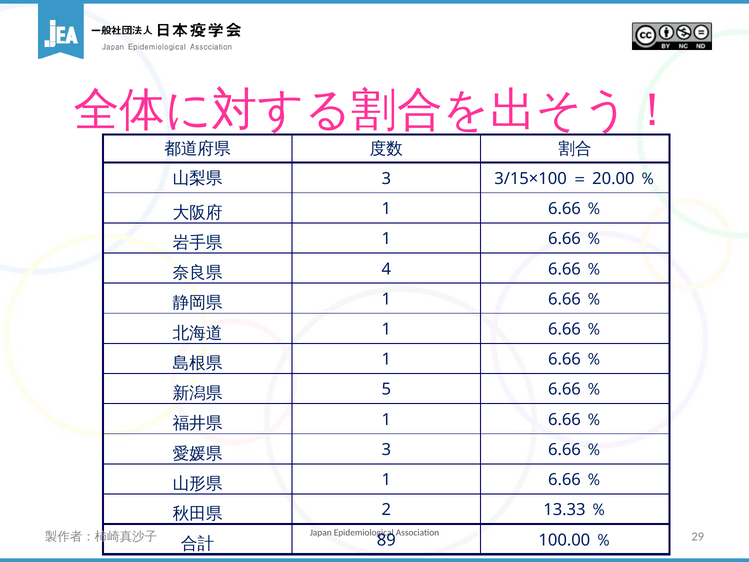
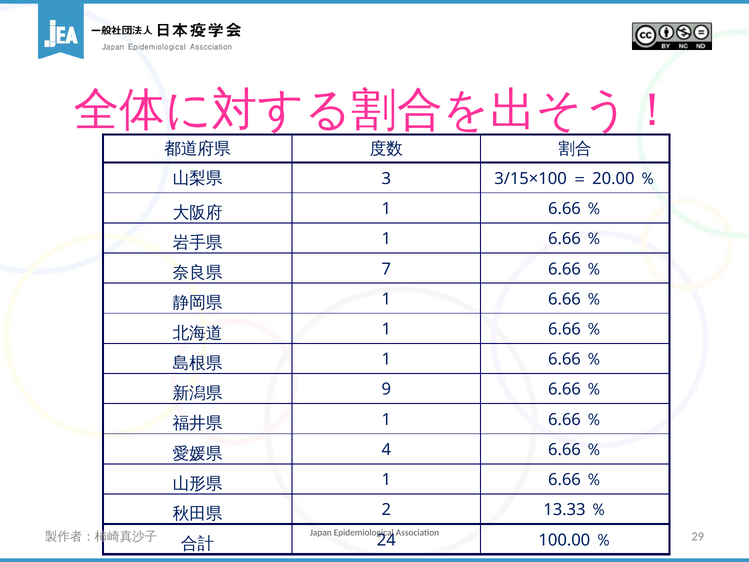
4: 4 -> 7 (386, 269)
5: 5 -> 9 (386, 389)
3: 3 -> 4 (386, 450)
89: 89 -> 24 (386, 540)
